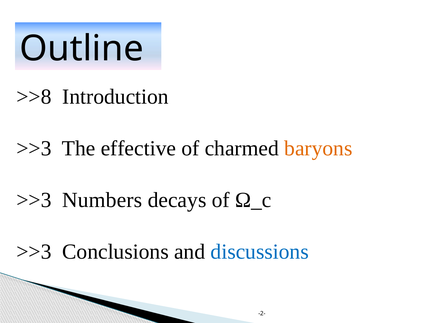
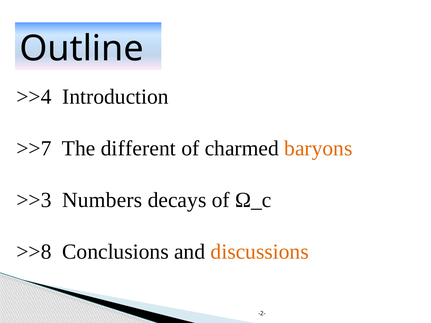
>>8: >>8 -> >>4 (34, 97)
>>3: >>3 -> >>7 (34, 148)
effective: effective -> different (138, 148)
>>3: >>3 -> >>8 (34, 252)
discussions colour: blue -> orange (260, 252)
